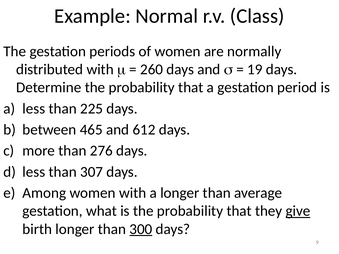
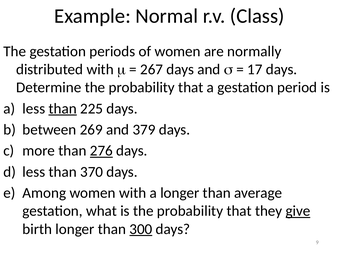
260: 260 -> 267 (152, 69)
19: 19 -> 17 (255, 69)
than underline: none -> present (63, 109)
465: 465 -> 269 (91, 130)
612: 612 -> 379 (144, 130)
276 underline: none -> present (101, 151)
307: 307 -> 370 (92, 172)
